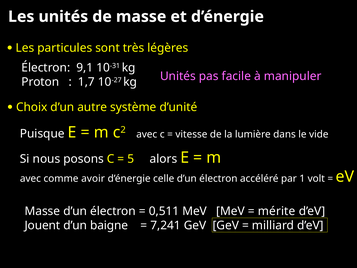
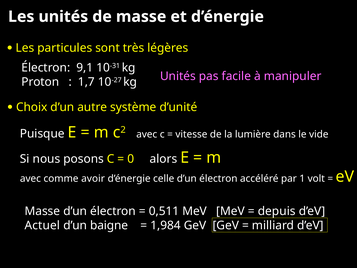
5: 5 -> 0 (131, 159)
mérite: mérite -> depuis (277, 211)
Jouent: Jouent -> Actuel (42, 225)
7,241: 7,241 -> 1,984 (166, 225)
